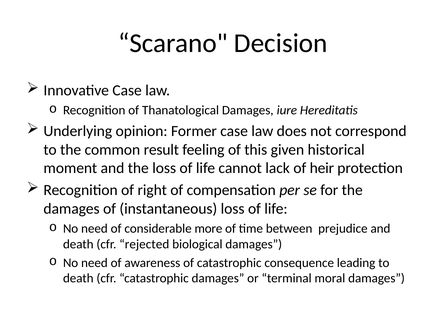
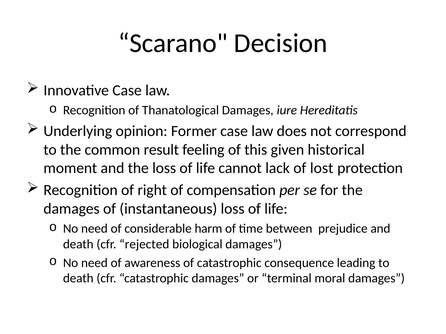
heir: heir -> lost (322, 168)
more: more -> harm (208, 229)
